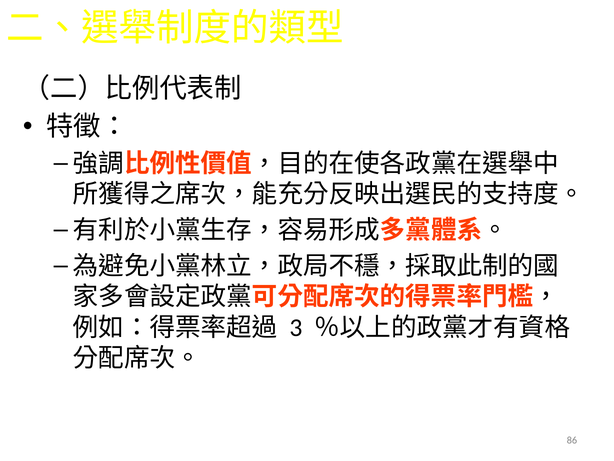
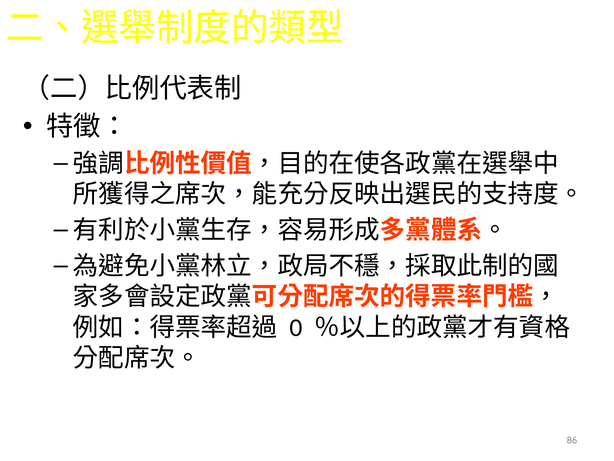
3: 3 -> 0 (296, 327)
